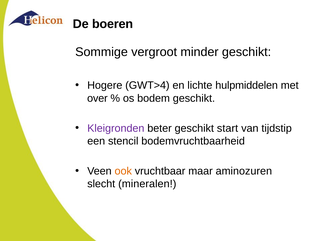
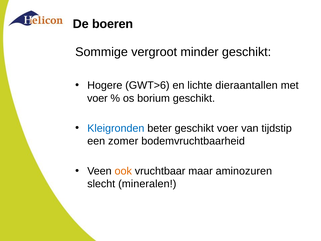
GWT>4: GWT>4 -> GWT>6 (147, 85)
hulpmiddelen: hulpmiddelen -> dieraantallen (247, 85)
over: over -> voer (97, 98)
bodem: bodem -> borium (154, 98)
Kleigronden colour: purple -> blue (116, 128)
geschikt start: start -> voer (228, 128)
stencil: stencil -> zomer (123, 141)
